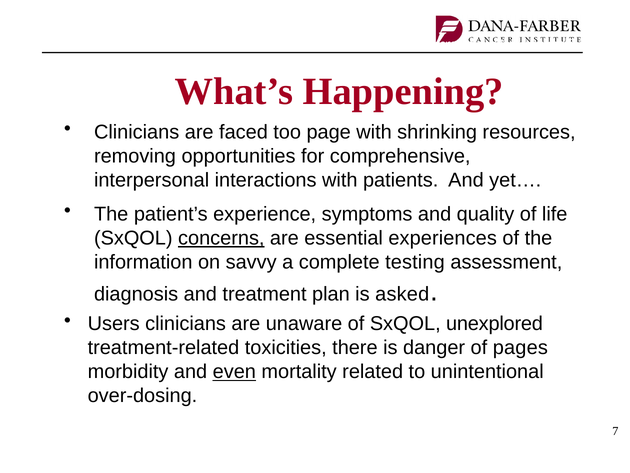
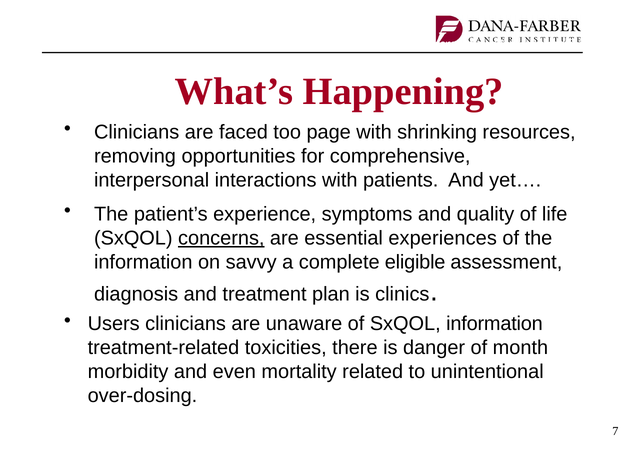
testing: testing -> eligible (415, 262)
asked: asked -> clinics (402, 294)
SxQOL unexplored: unexplored -> information (494, 323)
pages: pages -> month (520, 347)
even underline: present -> none (234, 371)
